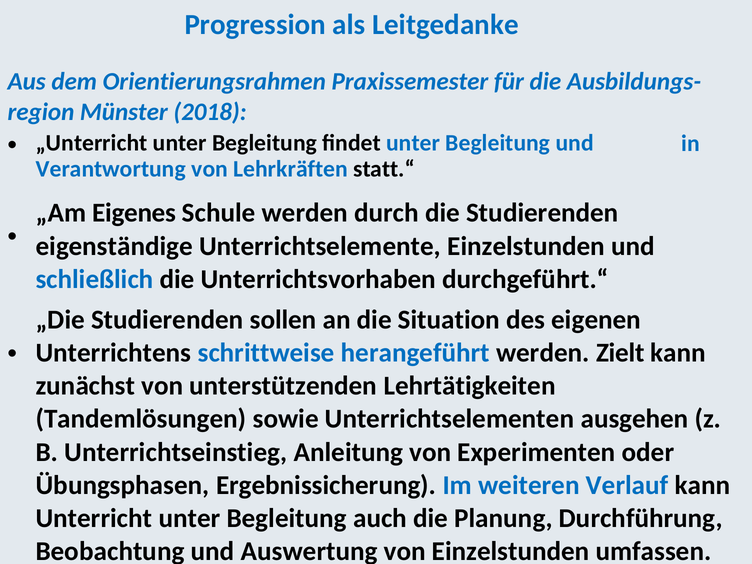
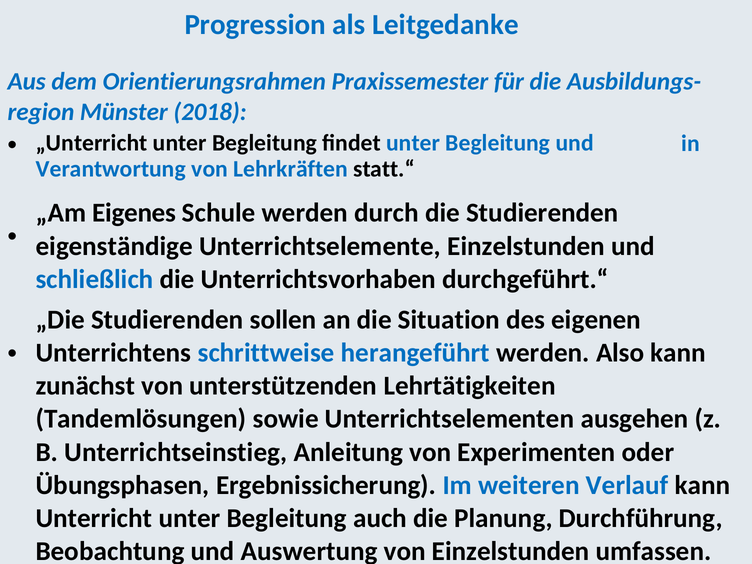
Zielt: Zielt -> Also (620, 353)
